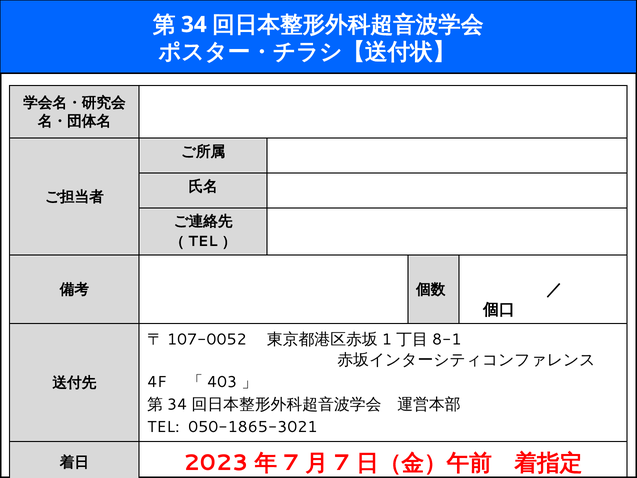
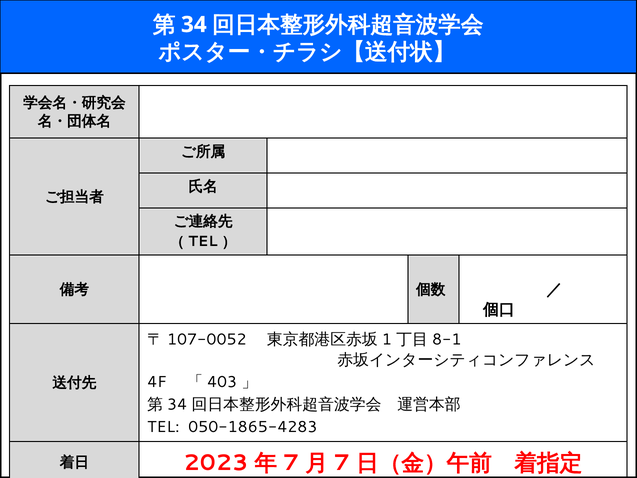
050-1865-3021: 050-1865-3021 -> 050-1865-4283 (253, 427)
